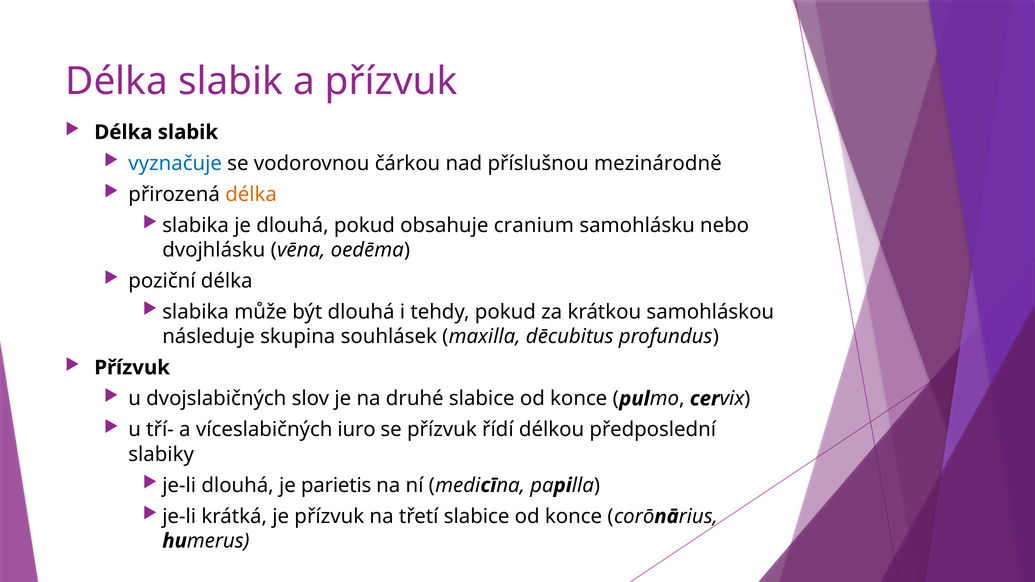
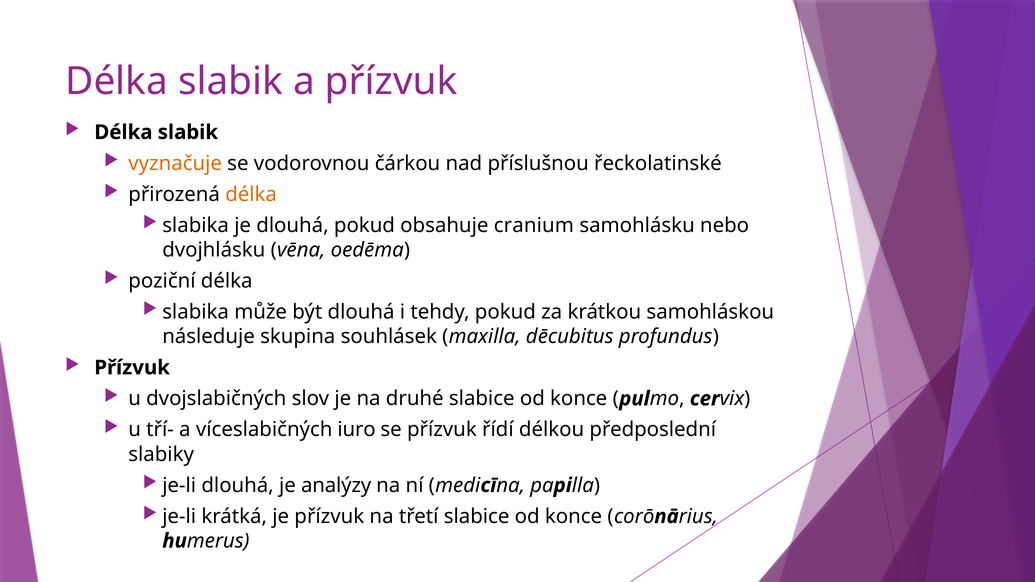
vyznačuje colour: blue -> orange (175, 163)
mezinárodně: mezinárodně -> řeckolatinské (658, 163)
parietis: parietis -> analýzy (336, 485)
